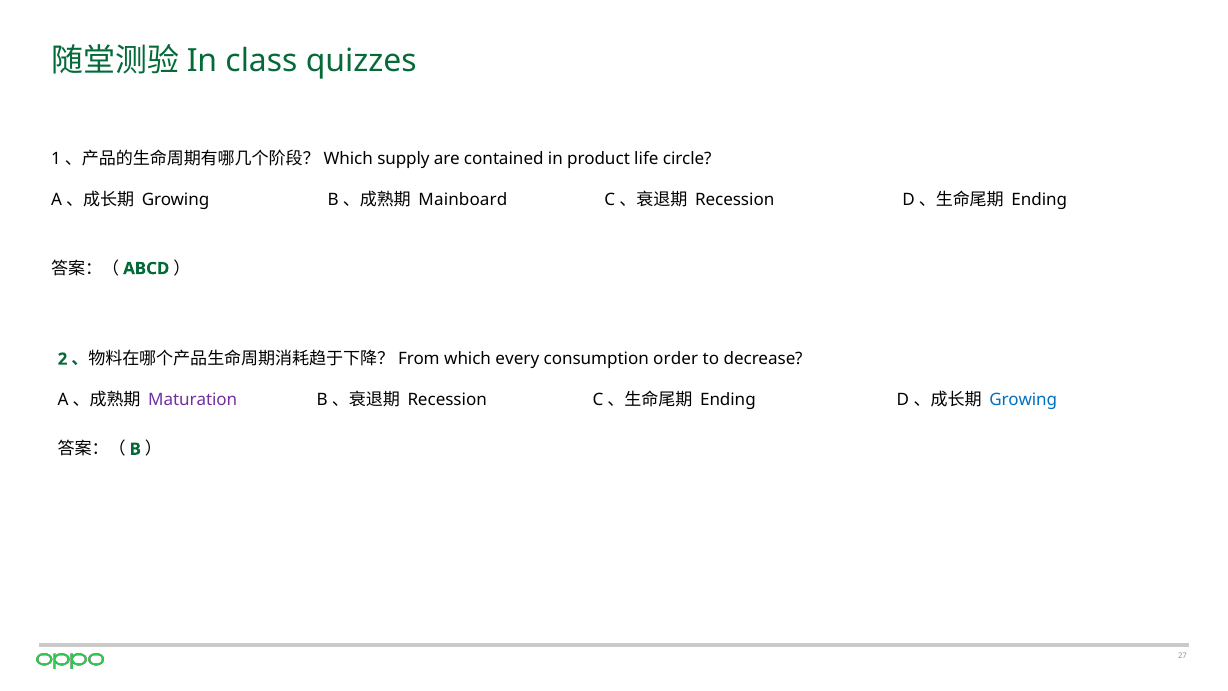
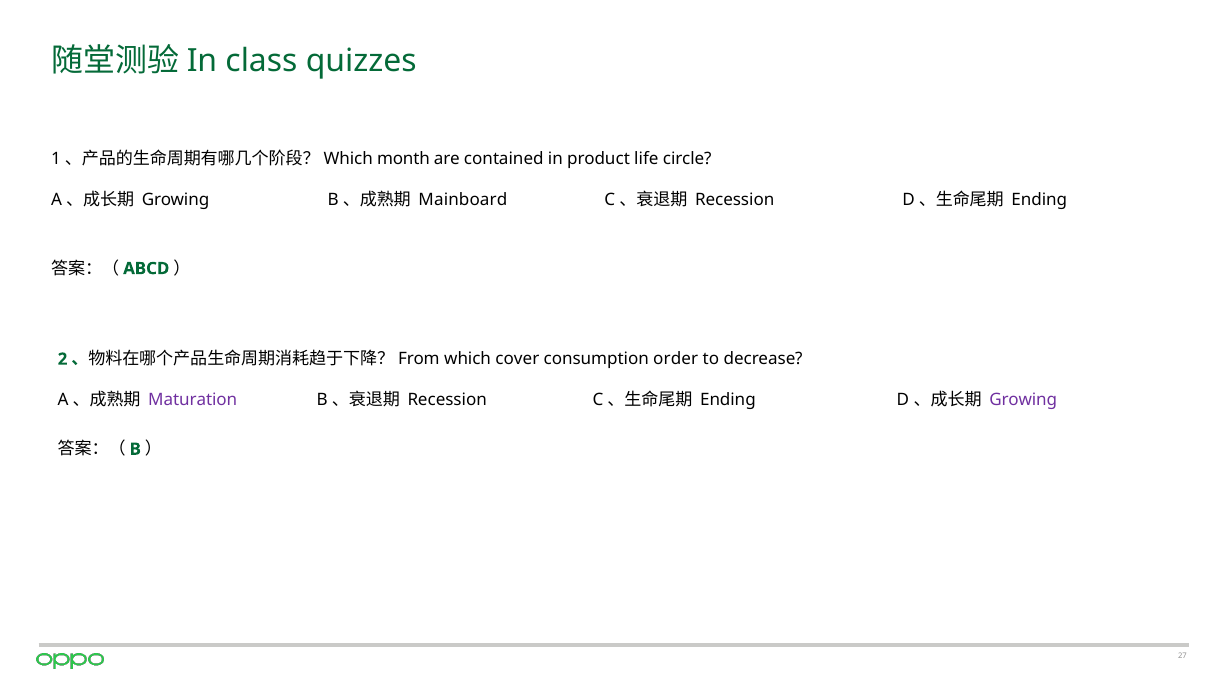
supply: supply -> month (403, 159)
every: every -> cover (517, 359)
Growing colour: blue -> purple (1023, 400)
